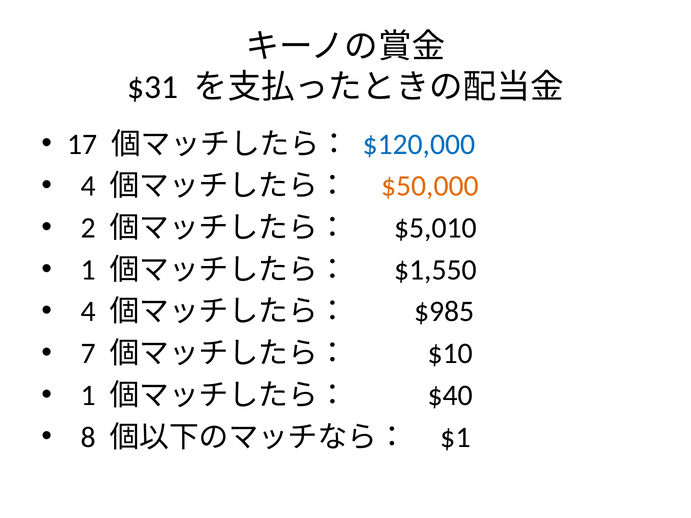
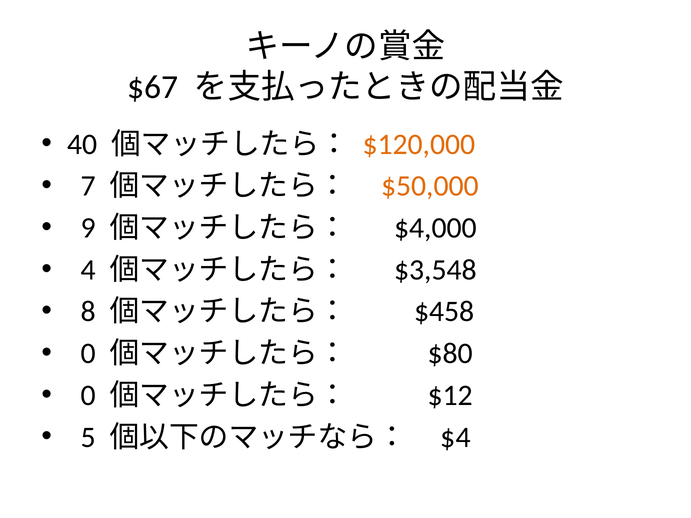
$31: $31 -> $67 (153, 87)
17: 17 -> 40 (82, 144)
$120,000 colour: blue -> orange (419, 144)
4: 4 -> 7 (88, 186)
2: 2 -> 9 (88, 228)
$5,010: $5,010 -> $4,000 (436, 228)
1: 1 -> 4 (88, 270)
$1,550: $1,550 -> $3,548 (436, 270)
4: 4 -> 8 (88, 312)
$985: $985 -> $458 (444, 312)
7: 7 -> 0 (88, 354)
$10: $10 -> $80 (450, 354)
1: 1 -> 0 (88, 396)
$40: $40 -> $12 (450, 396)
8: 8 -> 5 (88, 437)
$1: $1 -> $4 (456, 437)
